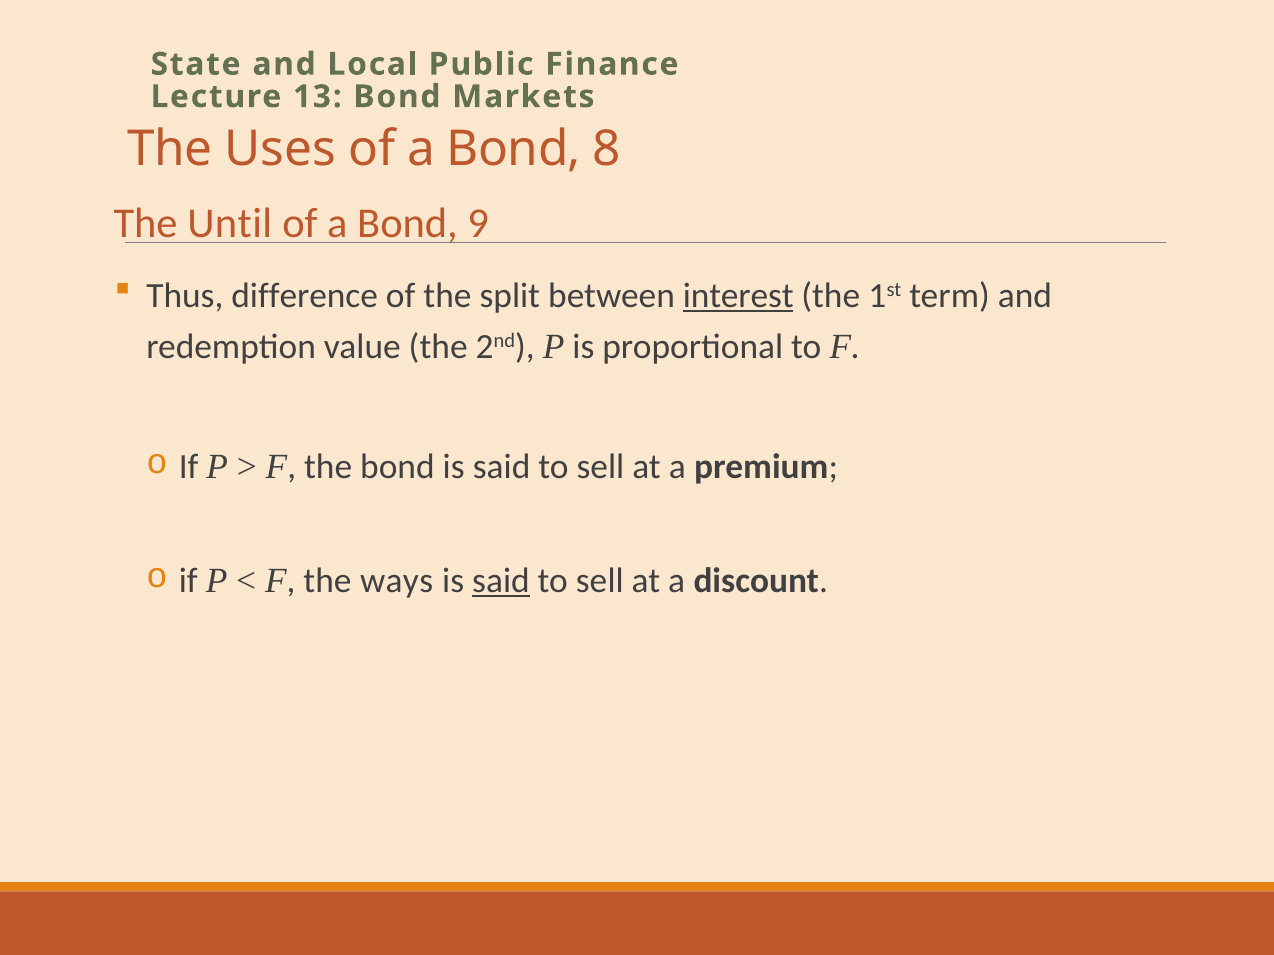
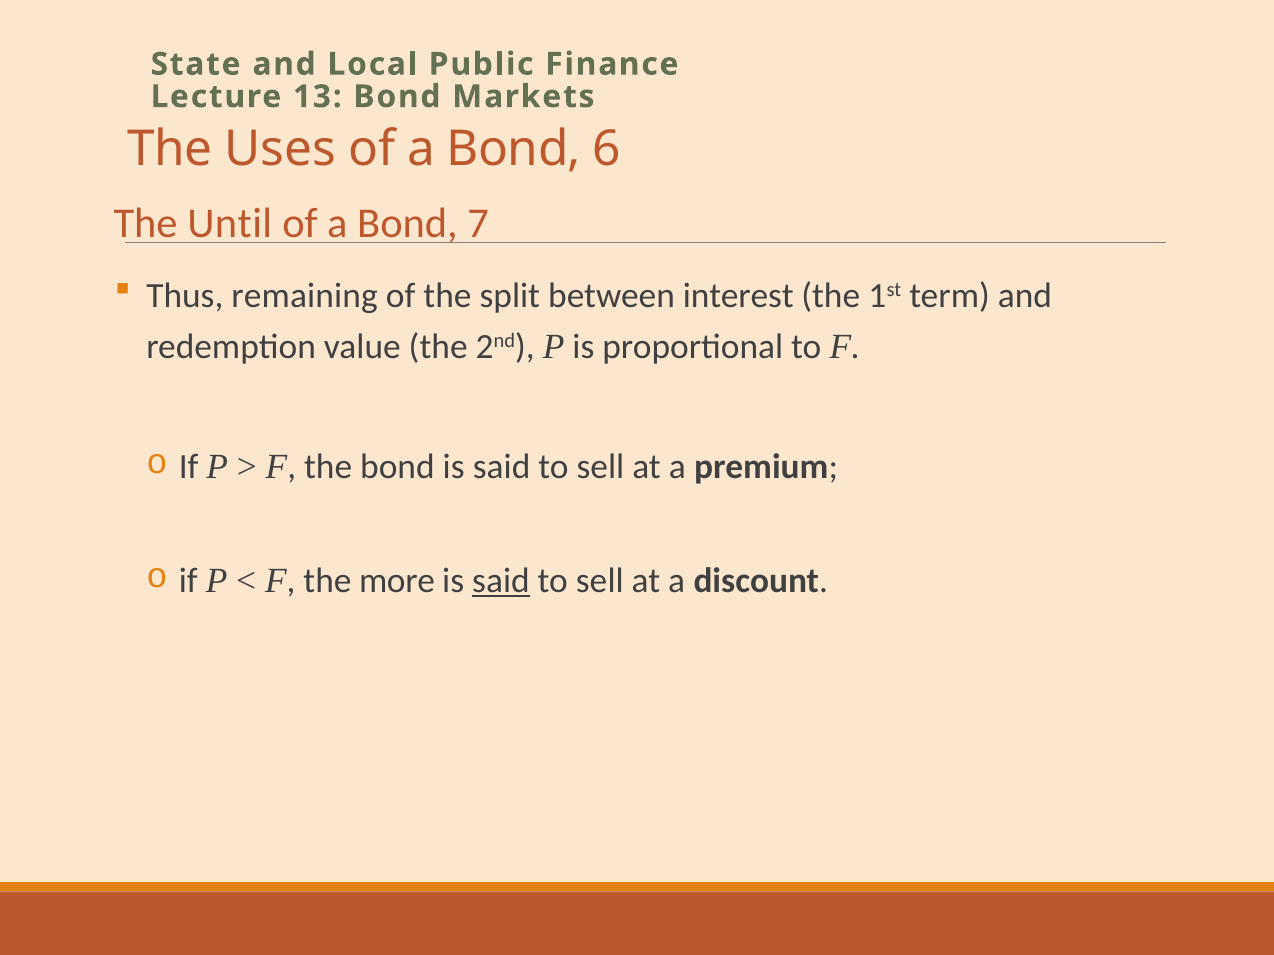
8: 8 -> 6 (607, 150)
9: 9 -> 7 (478, 224)
difference: difference -> remaining (305, 296)
interest underline: present -> none (738, 296)
ways: ways -> more (397, 581)
